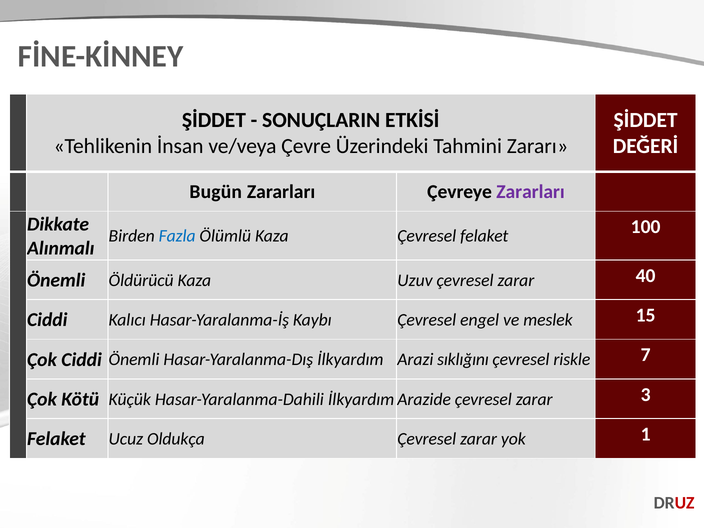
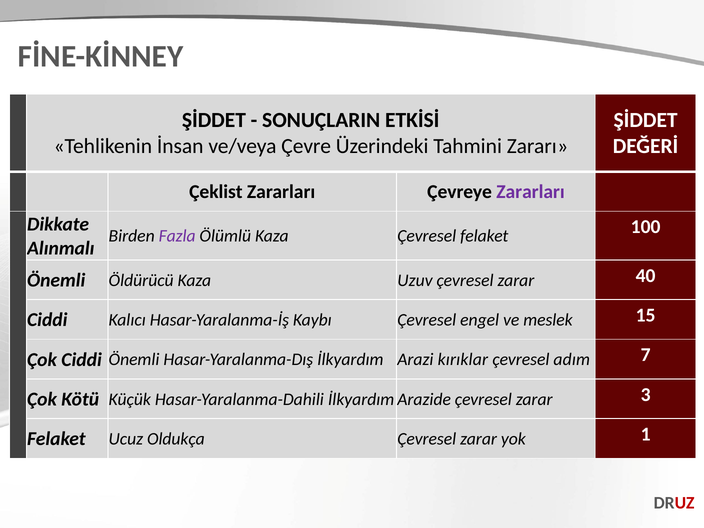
Bugün: Bugün -> Çeklist (216, 192)
Fazla colour: blue -> purple (177, 236)
sıklığını: sıklığını -> kırıklar (463, 360)
riskle: riskle -> adım (572, 360)
